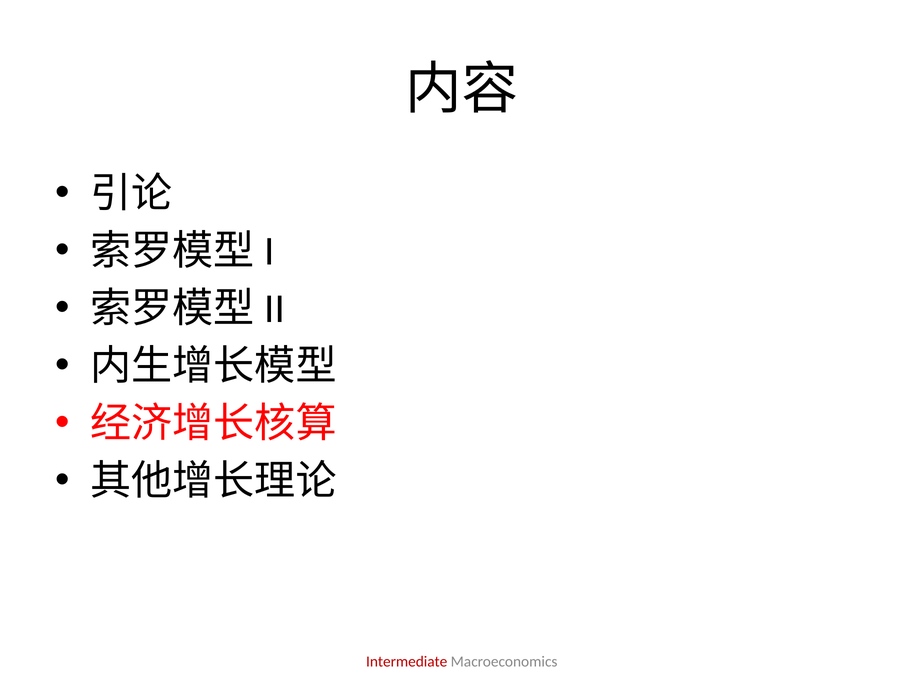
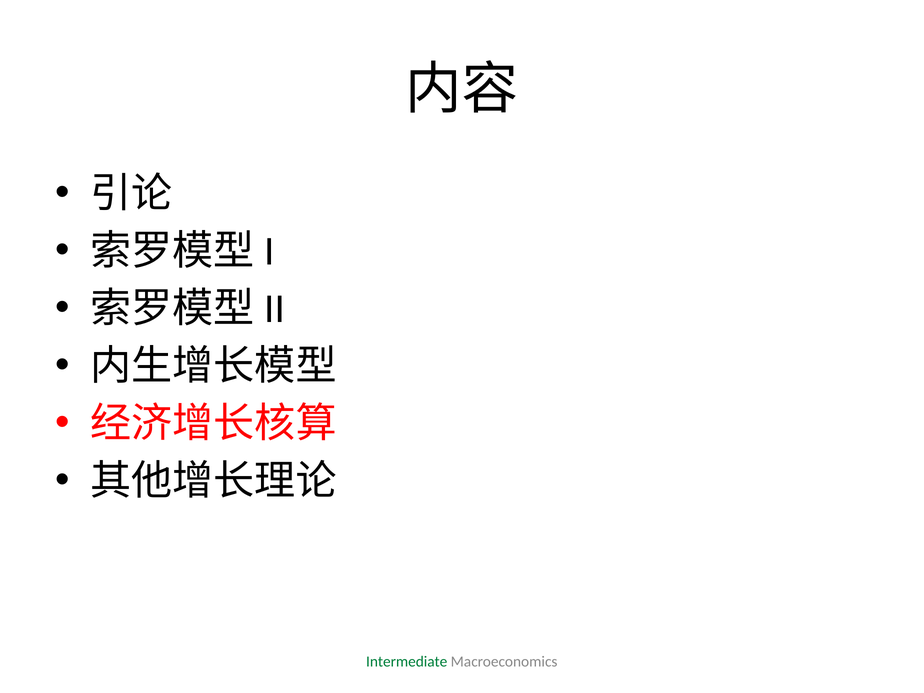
Intermediate colour: red -> green (407, 662)
